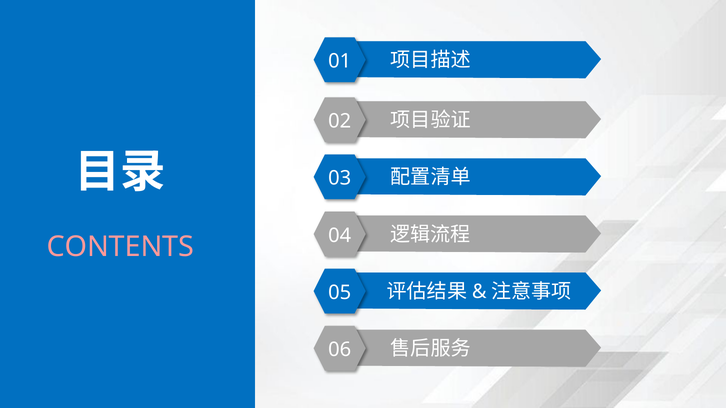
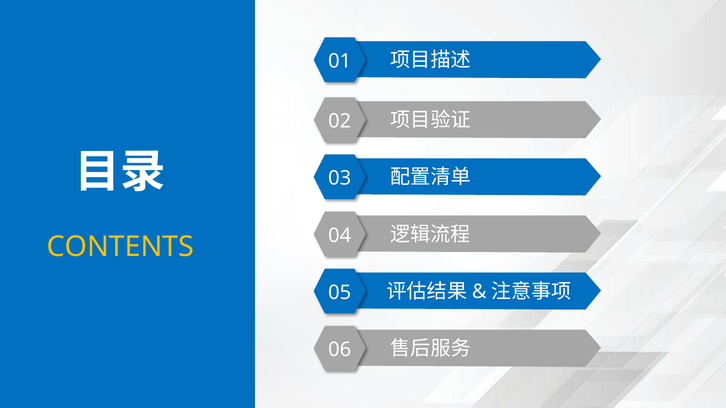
CONTENTS colour: pink -> yellow (120, 247)
